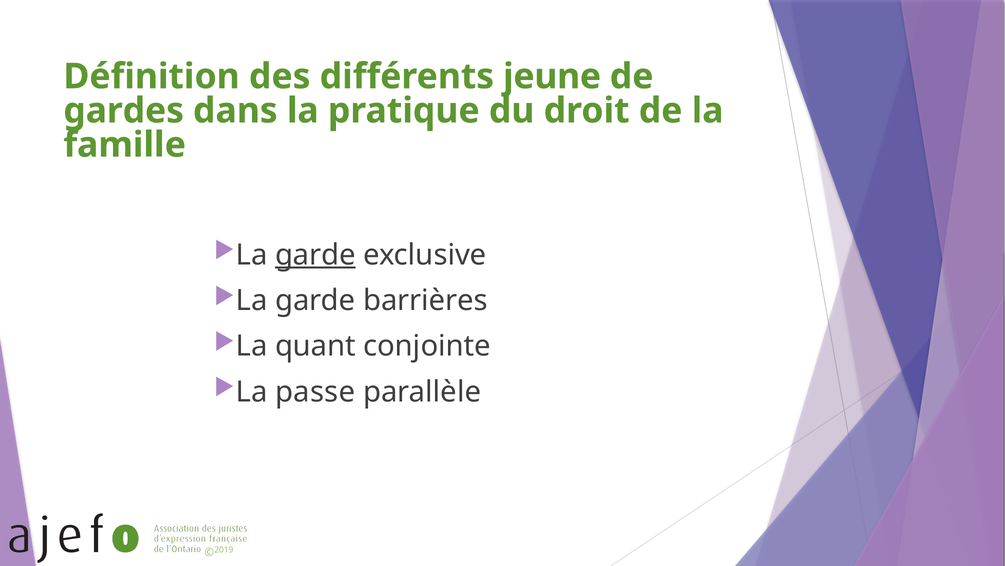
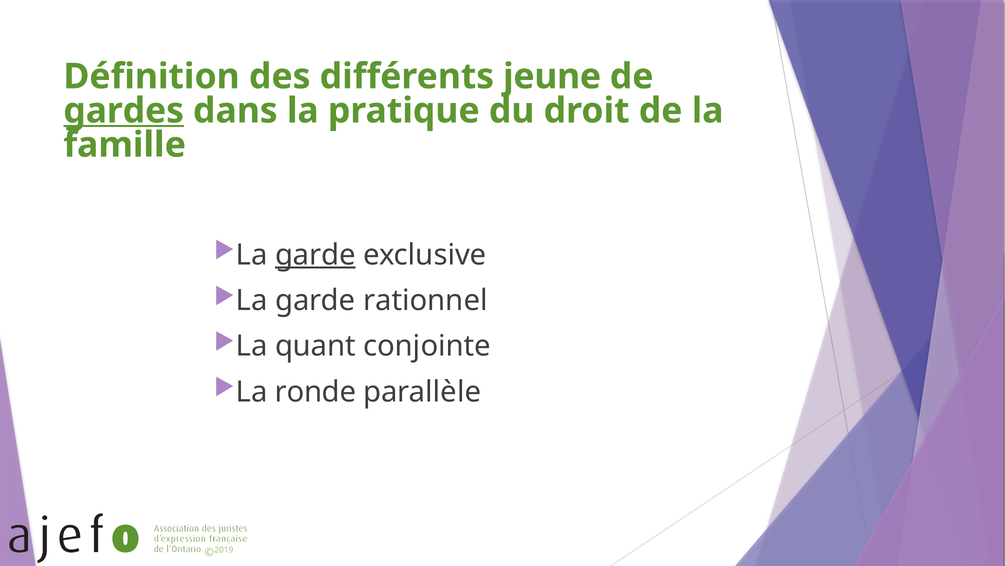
gardes underline: none -> present (124, 111)
barrières: barrières -> rationnel (425, 300)
passe: passe -> ronde (315, 391)
